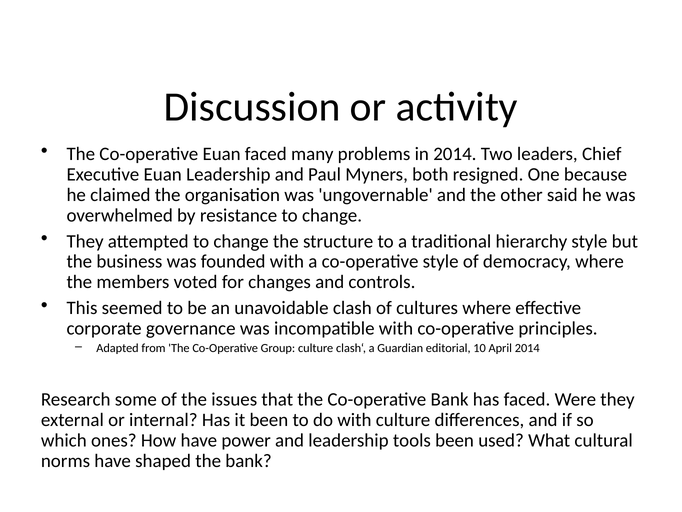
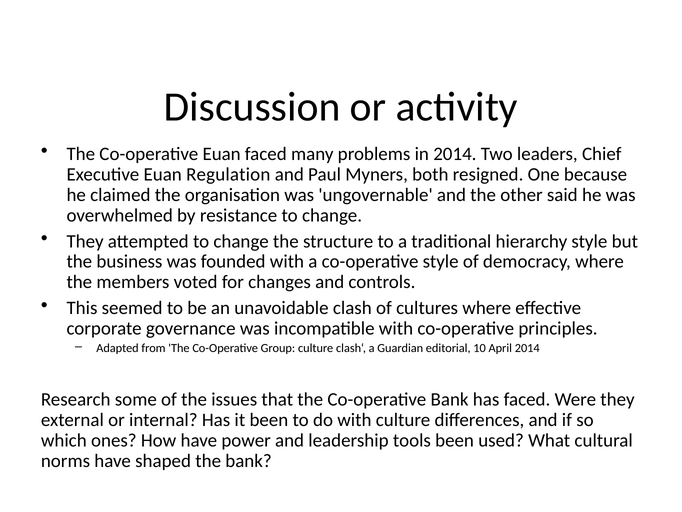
Euan Leadership: Leadership -> Regulation (228, 174)
